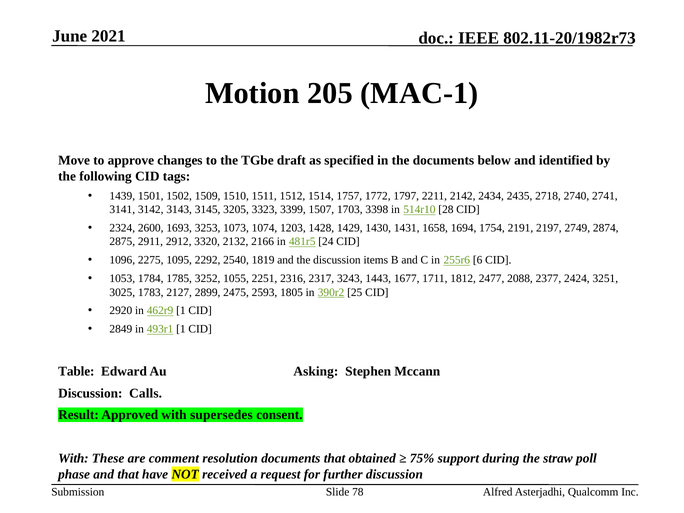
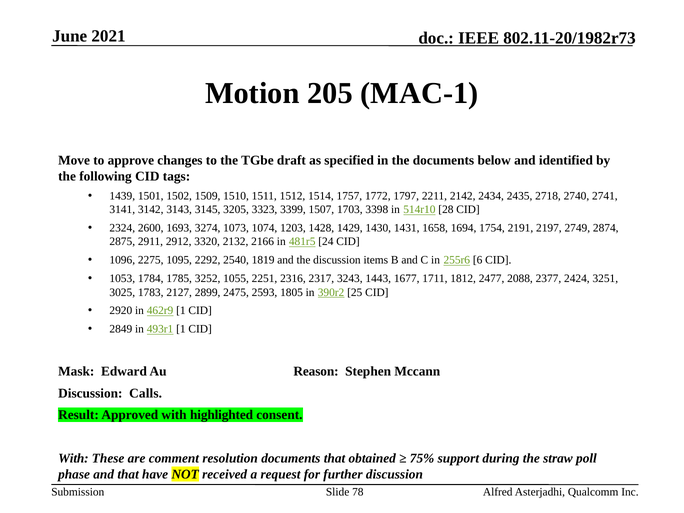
3253: 3253 -> 3274 (208, 228)
Table: Table -> Mask (76, 371)
Asking: Asking -> Reason (316, 371)
supersedes: supersedes -> highlighted (222, 415)
